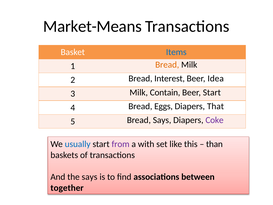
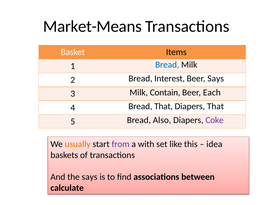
Items colour: blue -> black (176, 52)
Bread colour: orange -> blue (167, 65)
Beer Idea: Idea -> Says (216, 78)
Beer Start: Start -> Each (212, 92)
Bread Eggs: Eggs -> That (164, 106)
Bread Says: Says -> Also (162, 120)
usually colour: blue -> orange (78, 144)
than: than -> idea (214, 144)
together: together -> calculate (67, 188)
